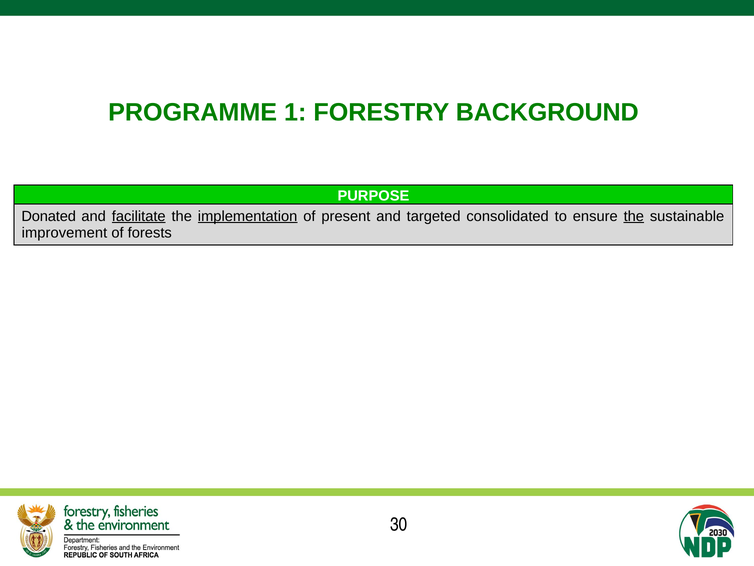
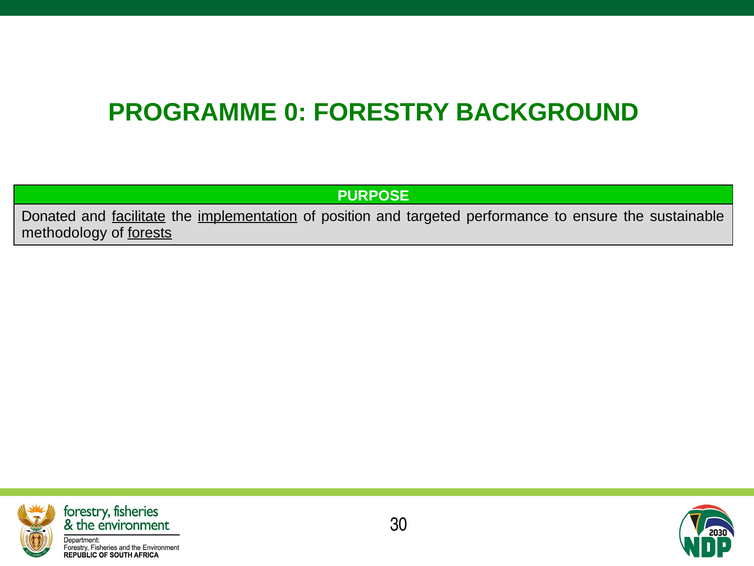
1: 1 -> 0 (295, 112)
present: present -> position (346, 216)
consolidated: consolidated -> performance (508, 216)
the underline: present -> none (634, 216)
improvement: improvement -> methodology (64, 233)
forests underline: none -> present (150, 233)
